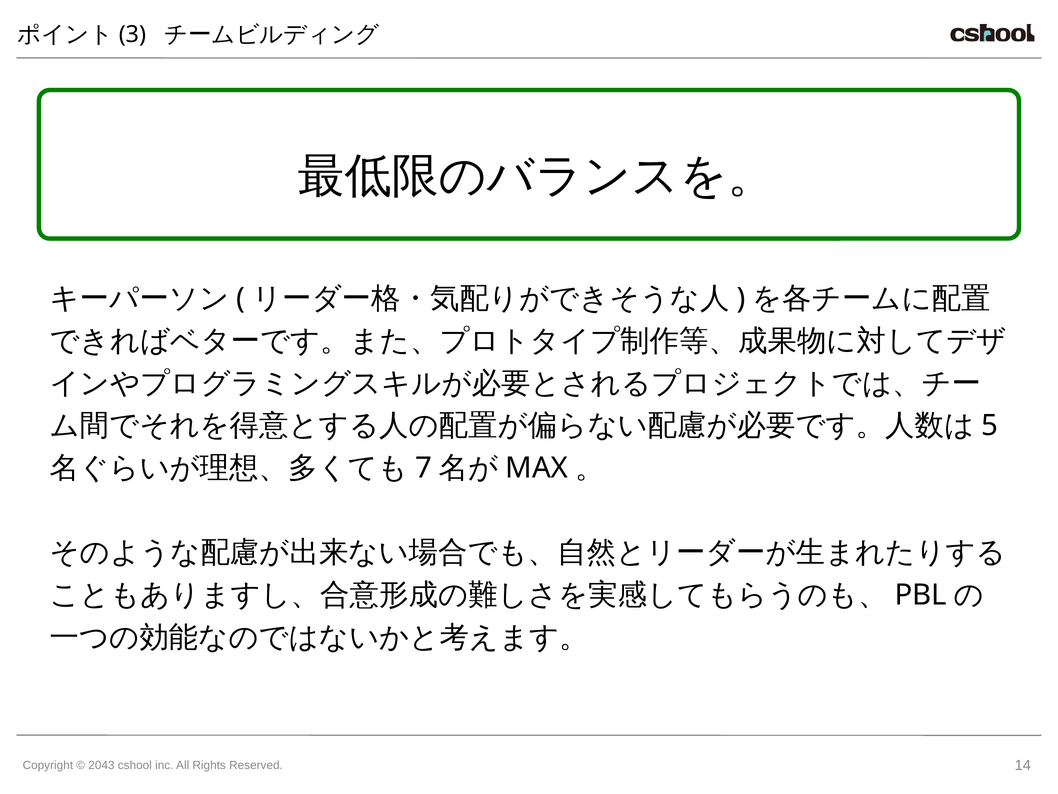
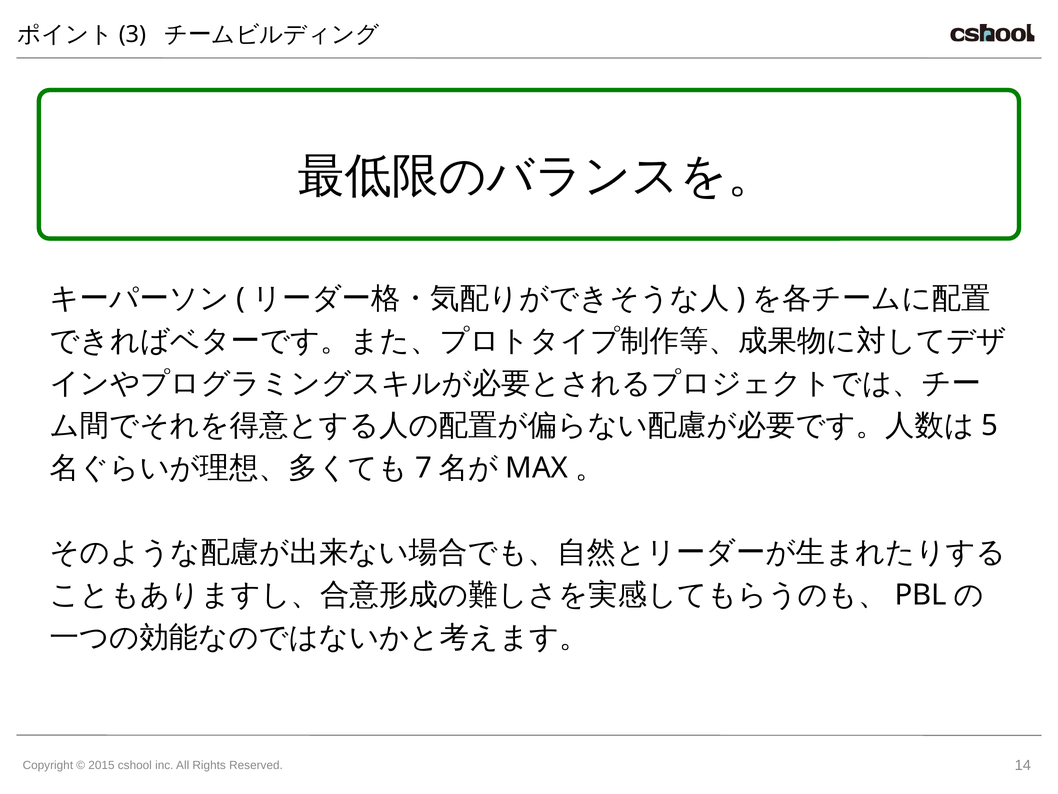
2043: 2043 -> 2015 (101, 765)
